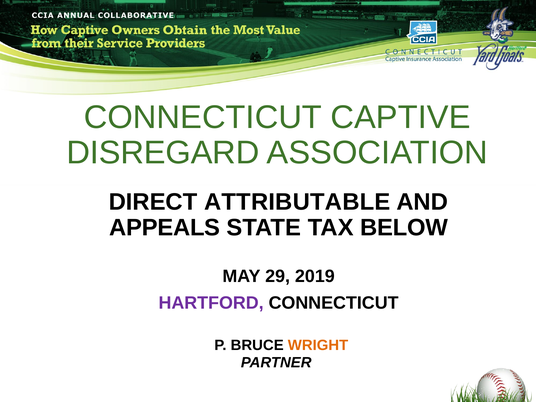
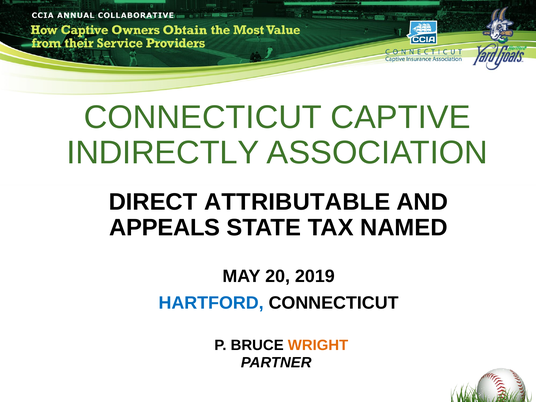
DISREGARD: DISREGARD -> INDIRECTLY (163, 153)
BELOW: BELOW -> NAMED (404, 228)
29: 29 -> 20 (278, 276)
HARTFORD colour: purple -> blue (211, 303)
